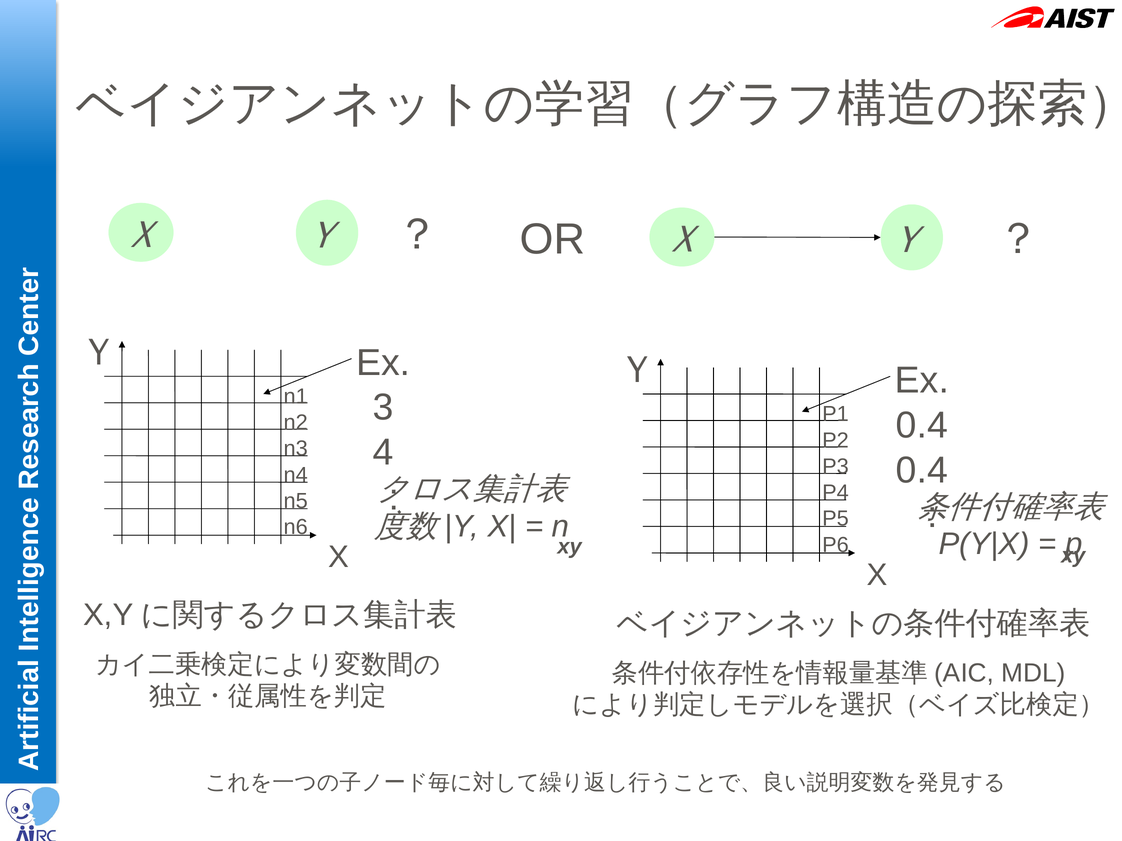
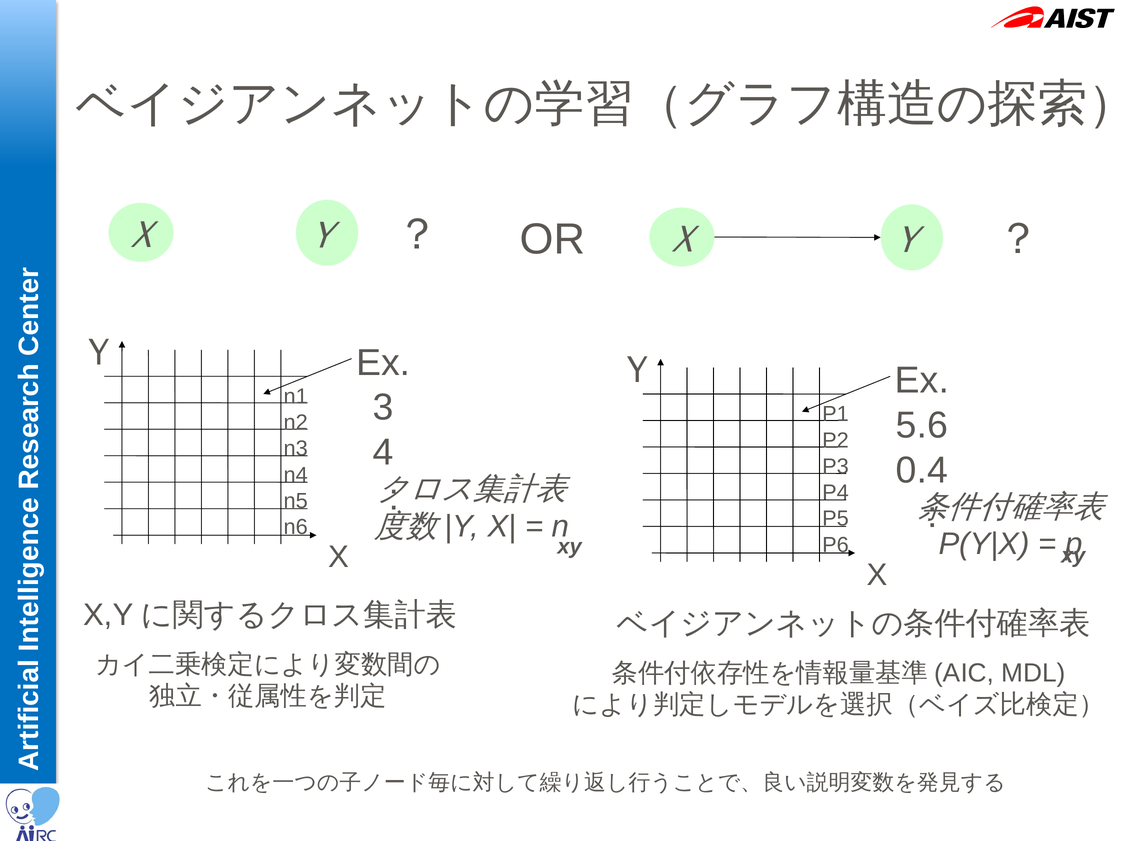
0.4: 0.4 -> 5.6 (922, 426)
